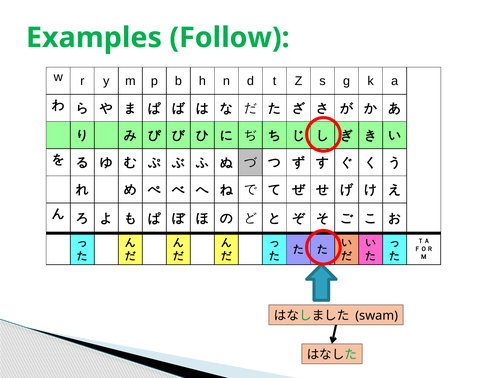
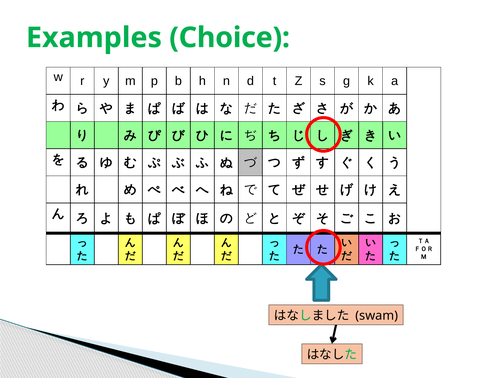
Follow: Follow -> Choice (230, 38)
